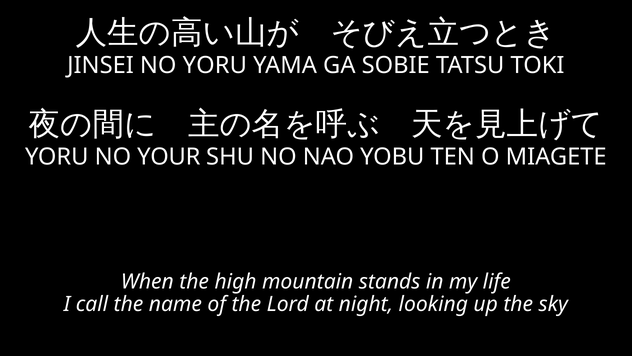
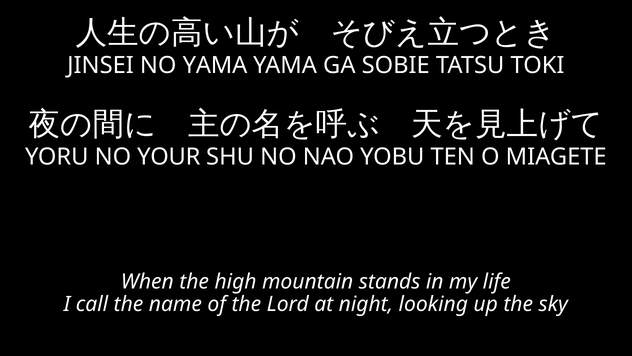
NO YORU: YORU -> YAMA (215, 65)
